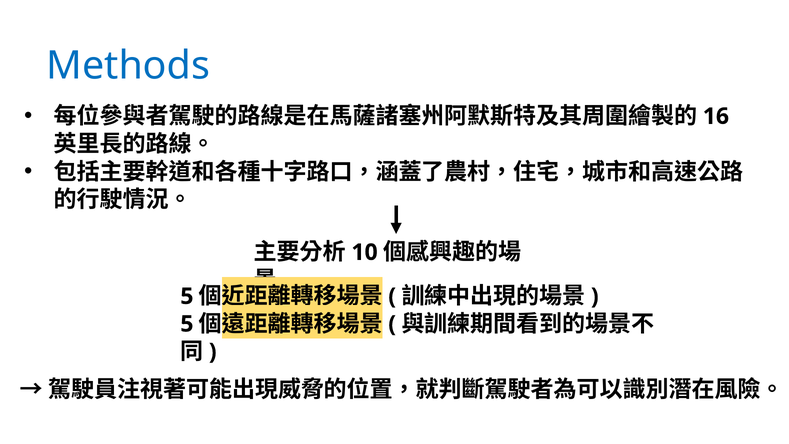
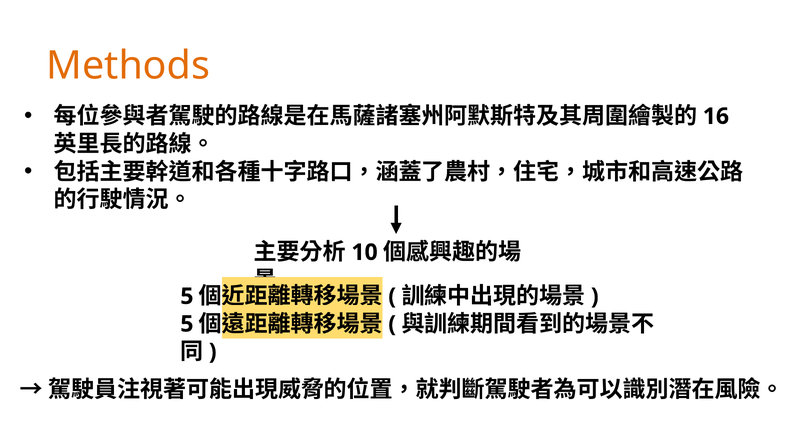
Methods colour: blue -> orange (128, 66)
